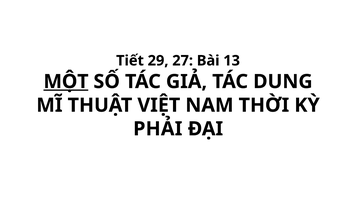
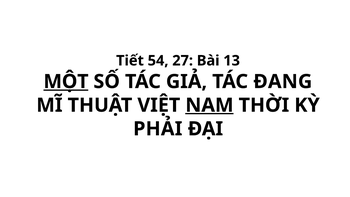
29: 29 -> 54 (158, 61)
DUNG: DUNG -> ĐANG (283, 82)
NAM underline: none -> present (209, 105)
